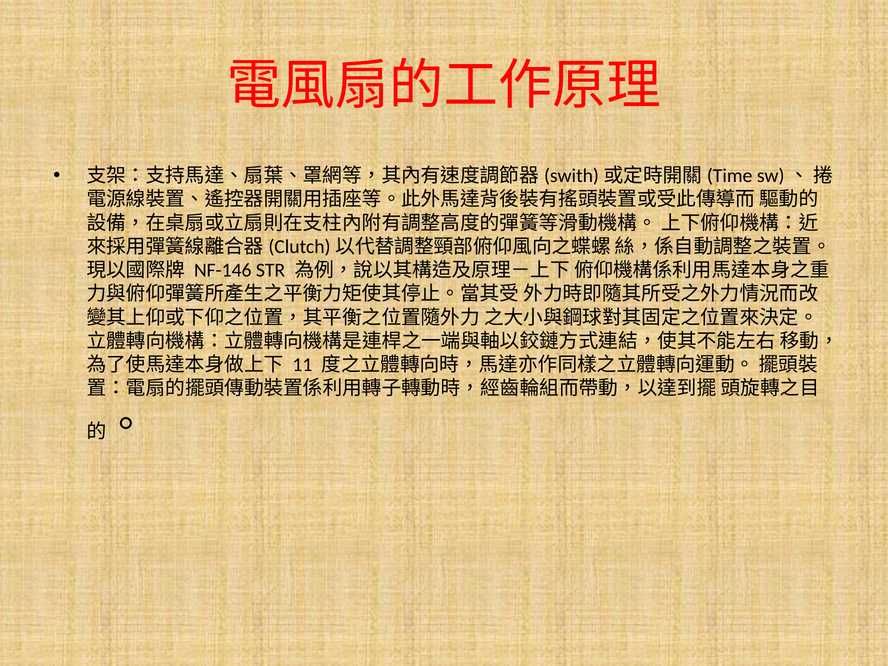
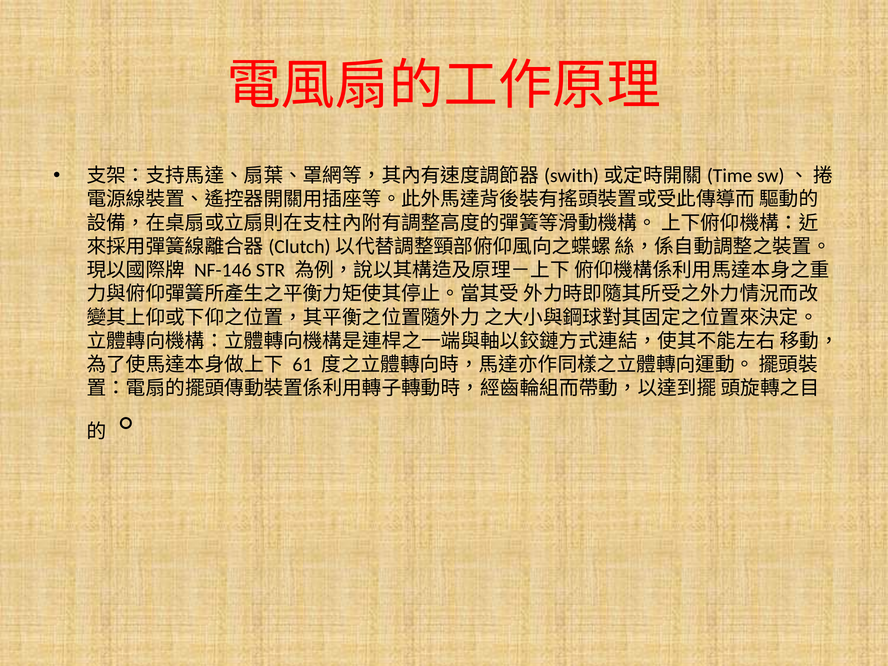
11: 11 -> 61 (302, 365)
